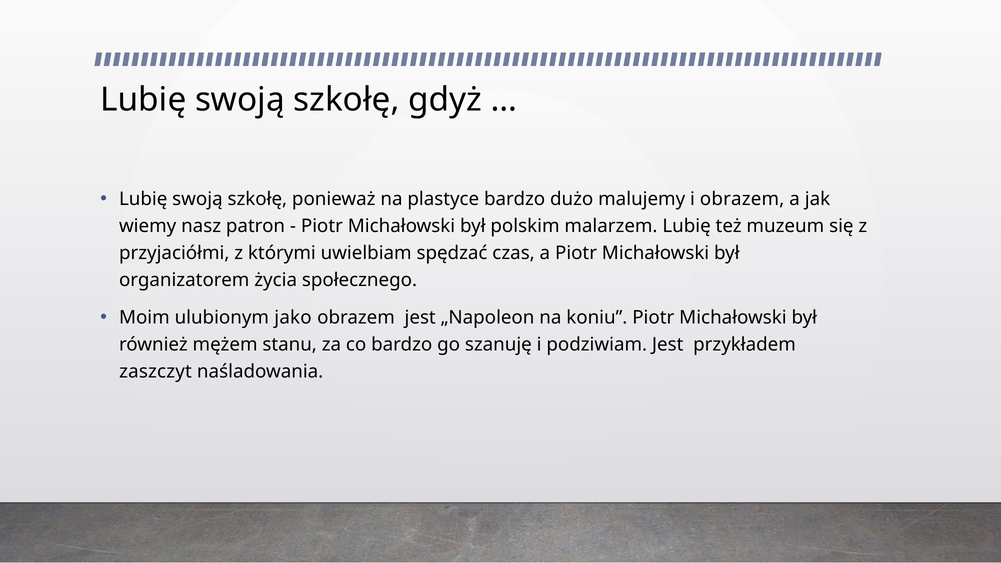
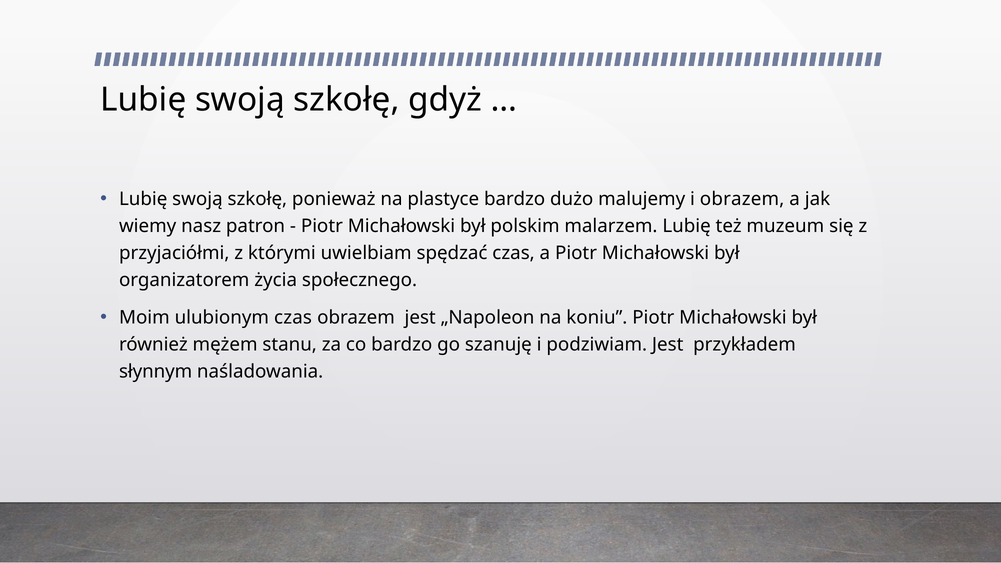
ulubionym jako: jako -> czas (293, 318)
zaszczyt: zaszczyt -> słynnym (156, 372)
